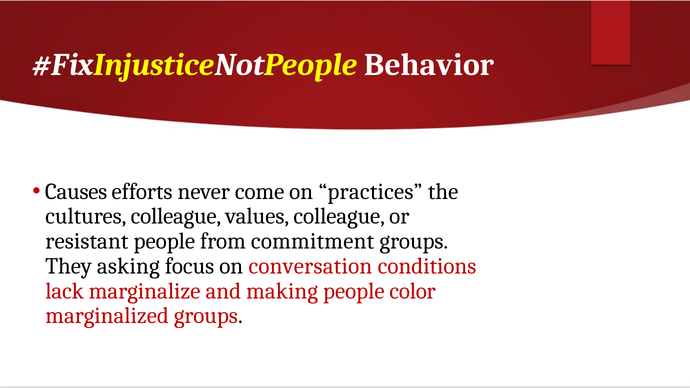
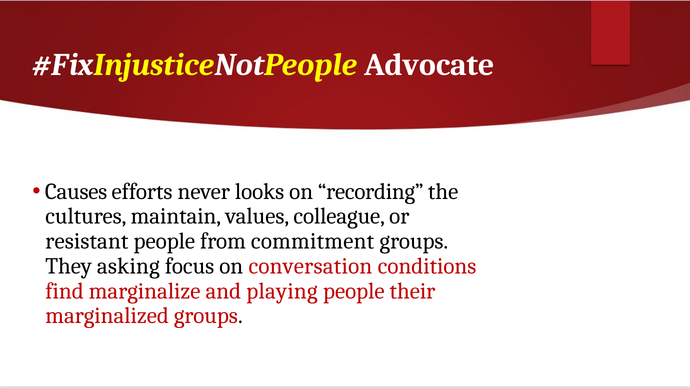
Behavior: Behavior -> Advocate (429, 65)
come: come -> looks (260, 192)
practices: practices -> recording (371, 192)
cultures colleague: colleague -> maintain (176, 216)
lack: lack -> find (65, 291)
making: making -> playing (282, 291)
color: color -> their (412, 291)
